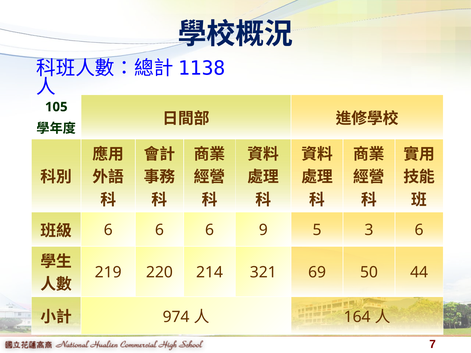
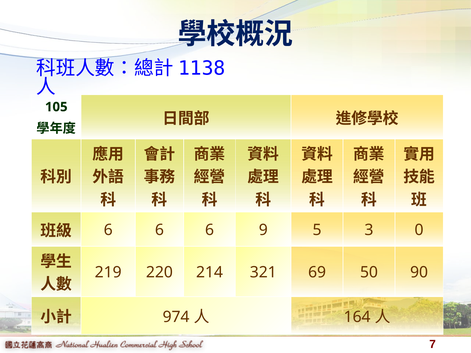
3 6: 6 -> 0 (419, 230)
44: 44 -> 90 (419, 273)
